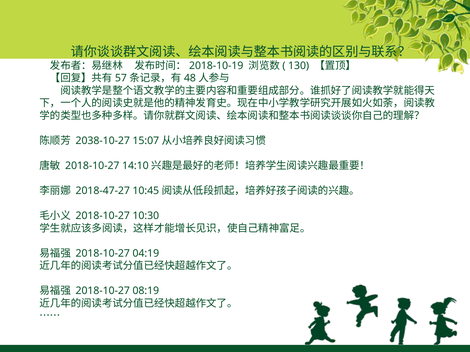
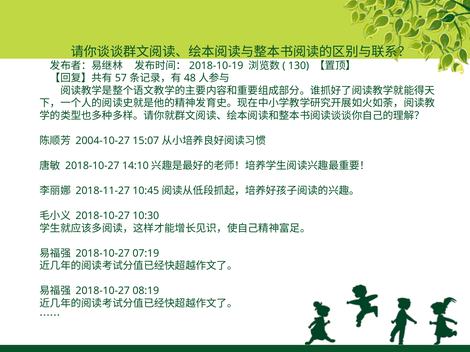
2038-10-27: 2038-10-27 -> 2004-10-27 (103, 141)
2018-47-27: 2018-47-27 -> 2018-11-27 (103, 191)
04:19: 04:19 -> 07:19 (146, 254)
